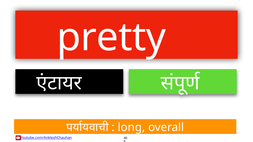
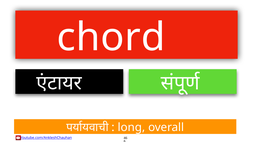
pretty: pretty -> chord (111, 38)
